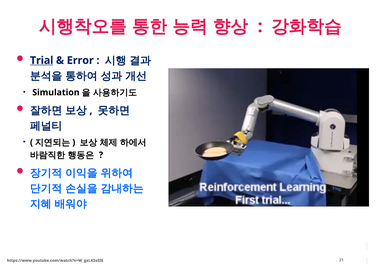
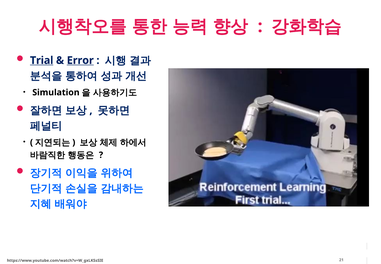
Error underline: none -> present (80, 60)
